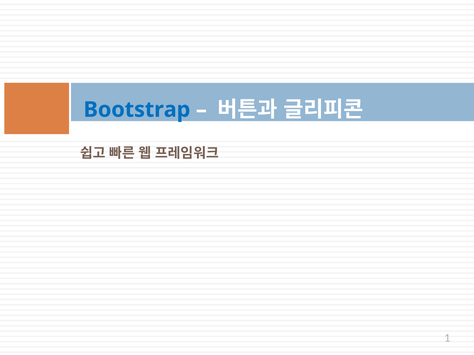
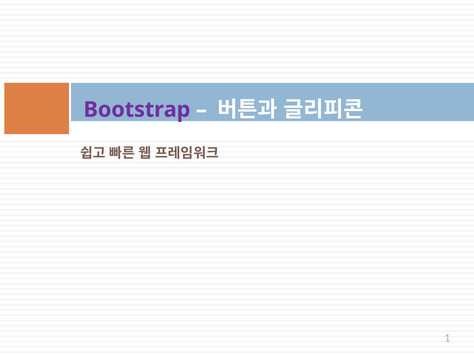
Bootstrap colour: blue -> purple (137, 110)
